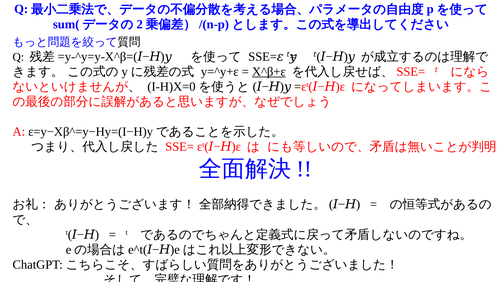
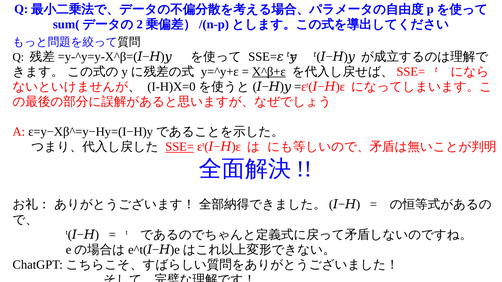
SSE= underline: none -> present (180, 147)
